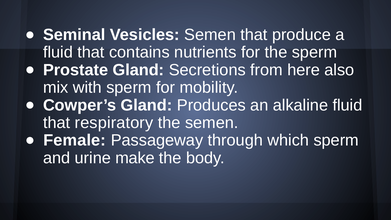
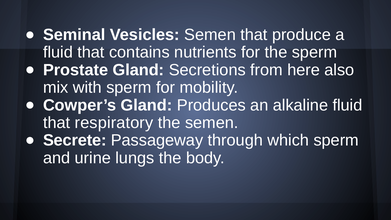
Female: Female -> Secrete (75, 140)
make: make -> lungs (135, 158)
